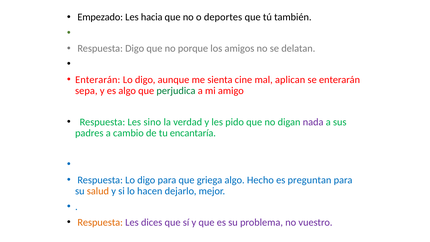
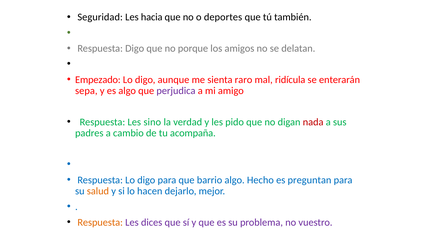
Empezado: Empezado -> Seguridad (100, 17)
Enterarán: Enterarán -> Empezado (98, 80)
cine: cine -> raro (244, 80)
aplican: aplican -> ridícula (290, 80)
perjudica colour: green -> purple (176, 91)
nada colour: purple -> red (313, 122)
encantaría: encantaría -> acompaña (193, 133)
griega: griega -> barrio (210, 180)
